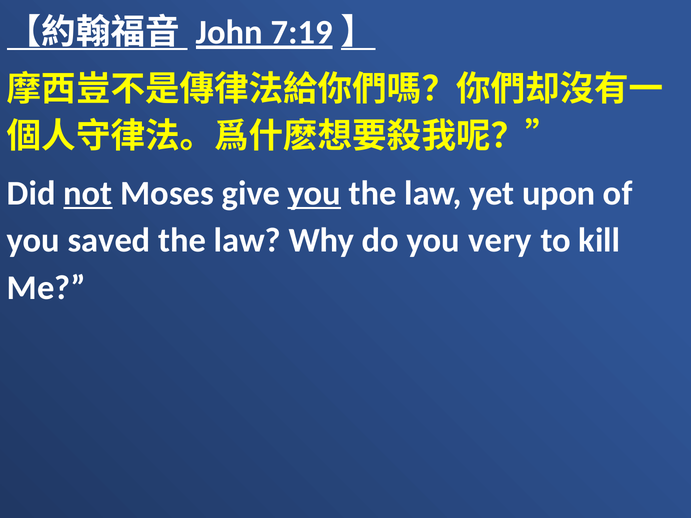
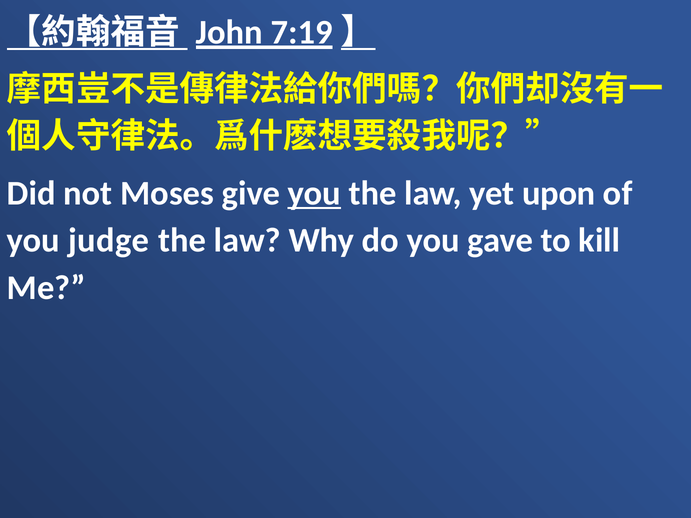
not underline: present -> none (88, 193)
saved: saved -> judge (109, 241)
very: very -> gave (500, 241)
